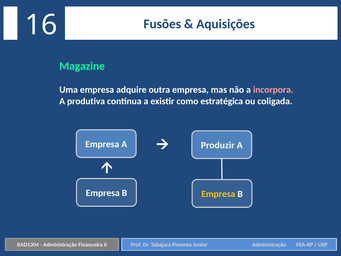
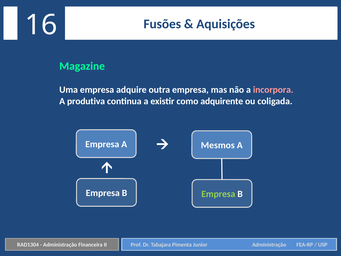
estratégica: estratégica -> adquirente (222, 101)
Produzir: Produzir -> Mesmos (218, 145)
Empresa colour: yellow -> light green (218, 194)
